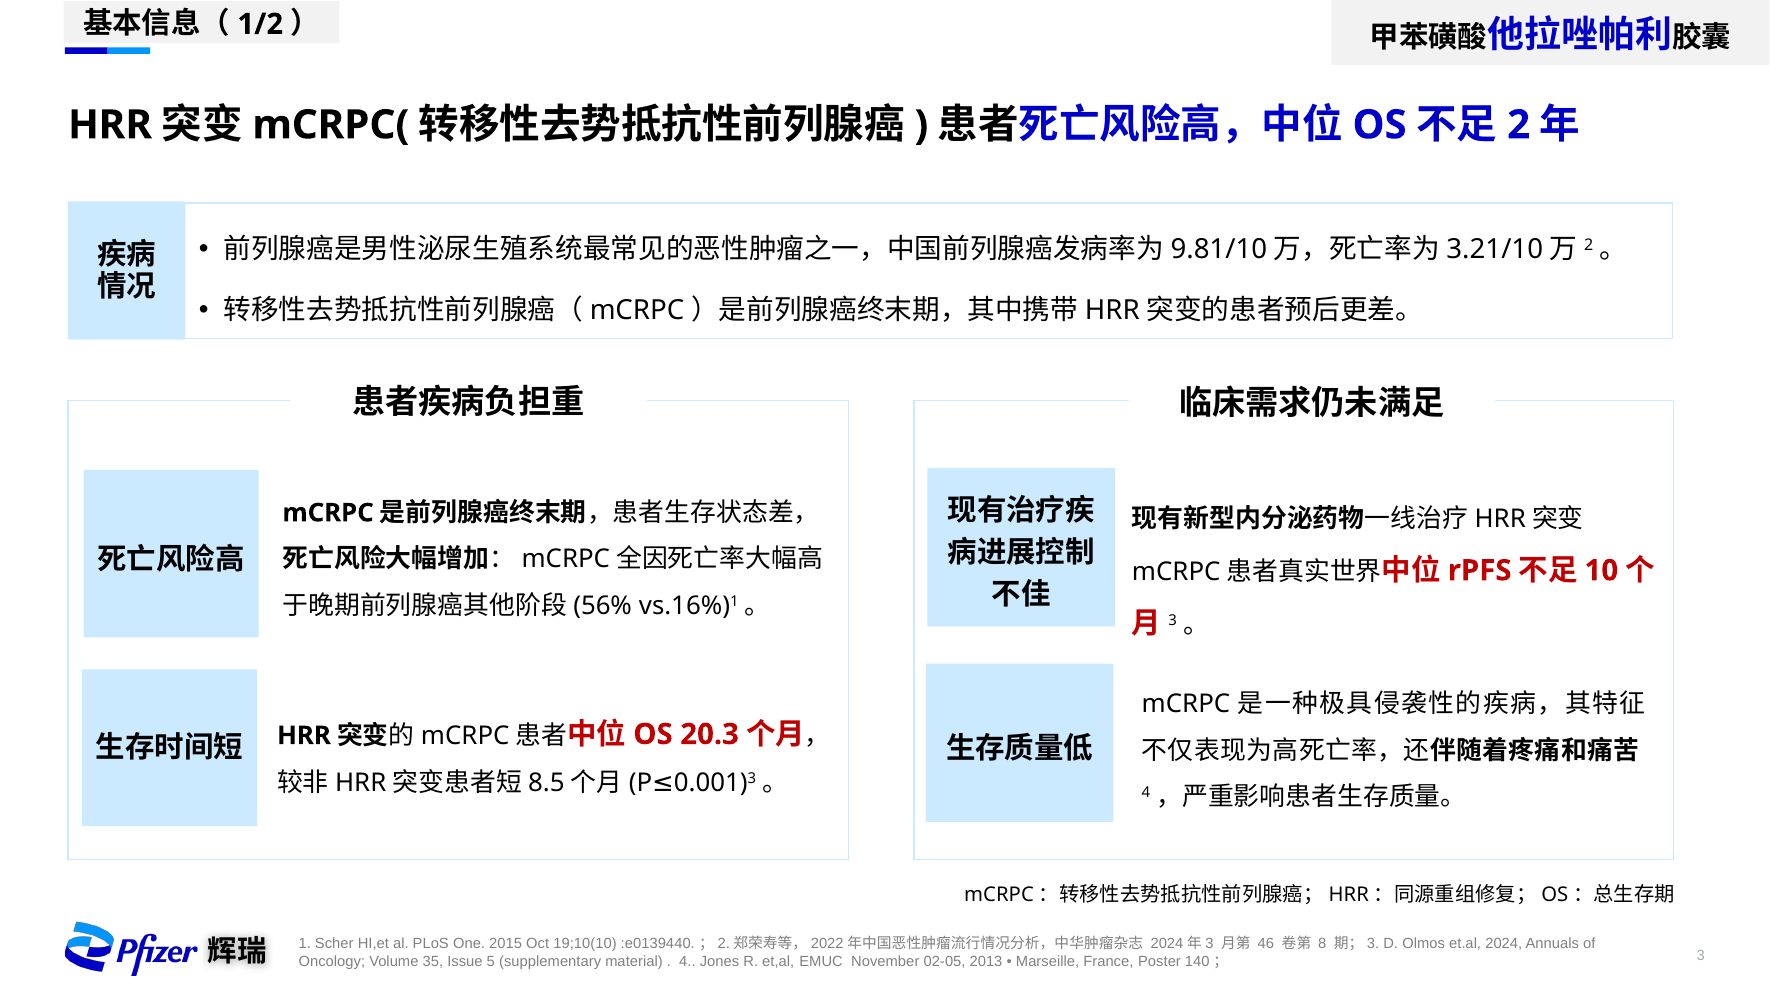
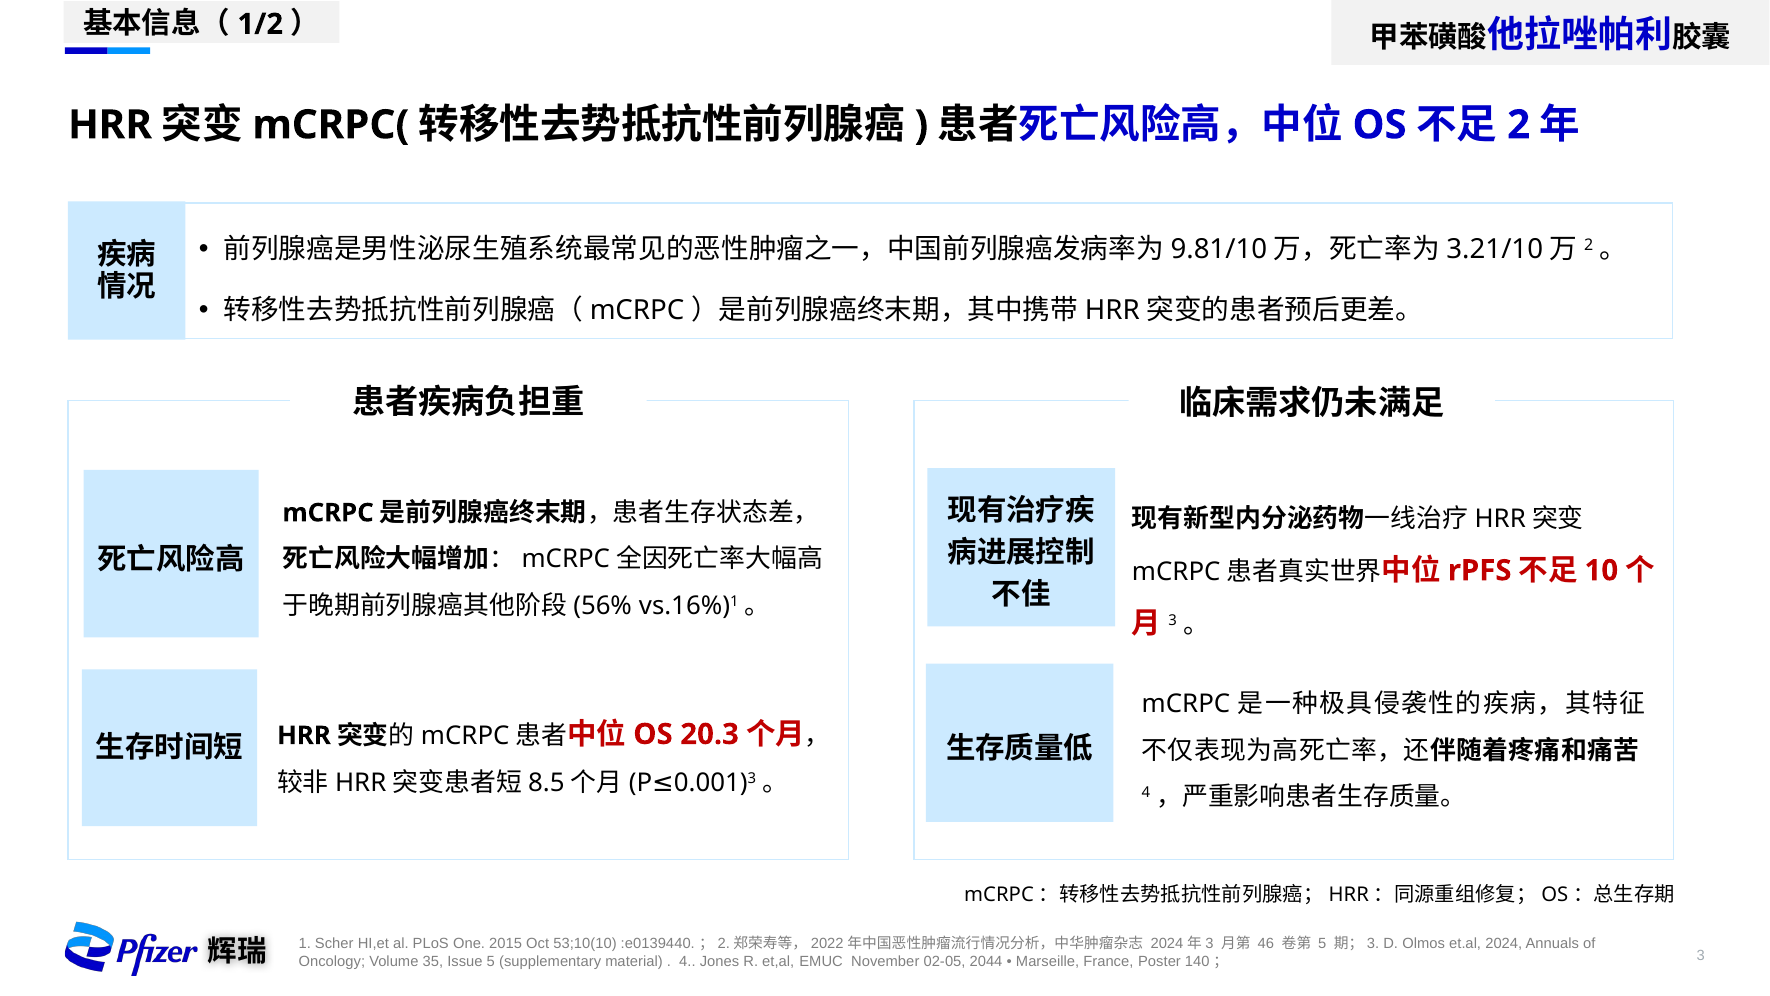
19;10(10: 19;10(10 -> 53;10(10 (585, 943)
8: 8 -> 5 (1322, 943)
2013: 2013 -> 2044 (986, 961)
